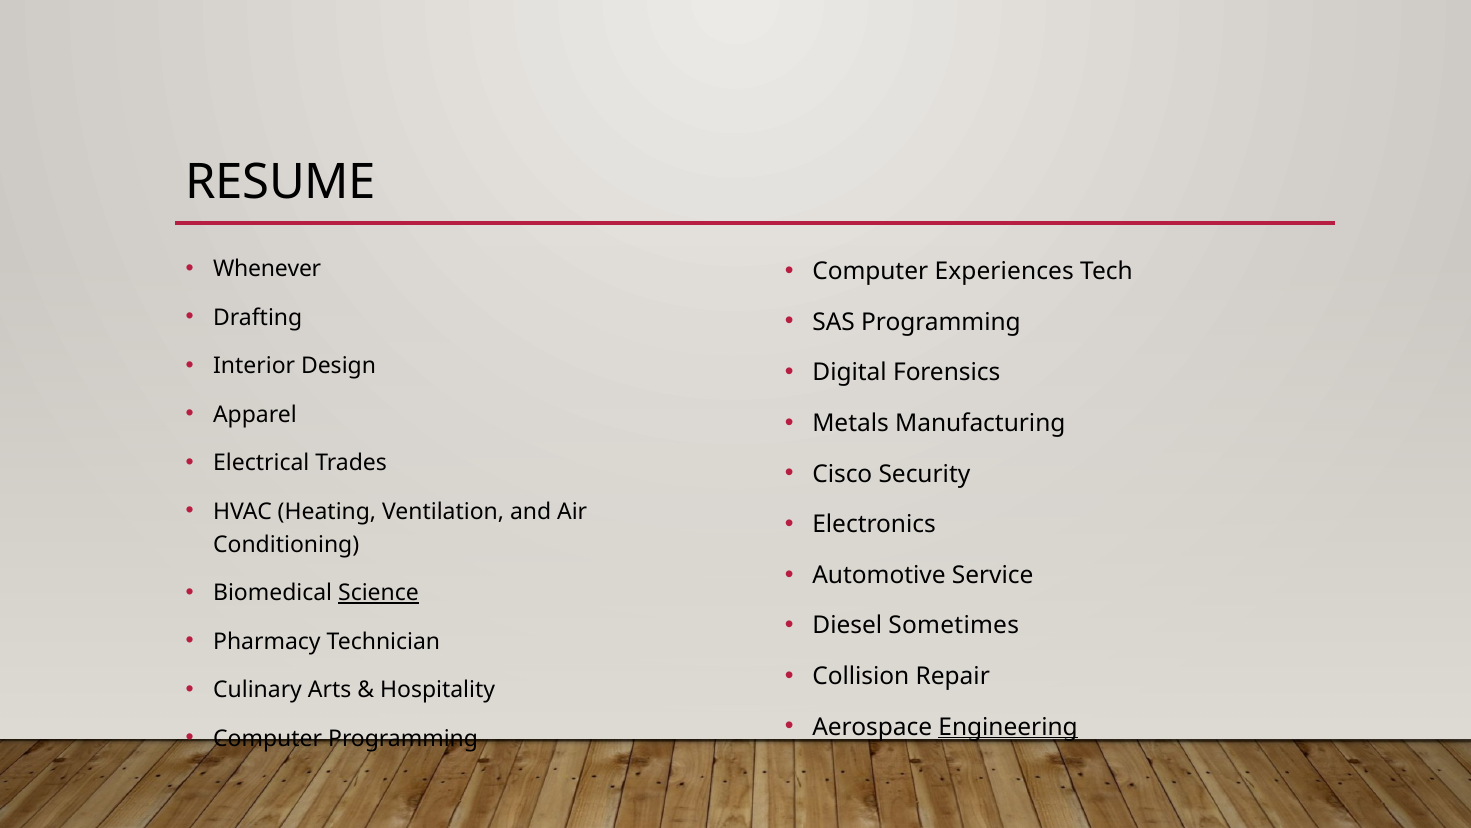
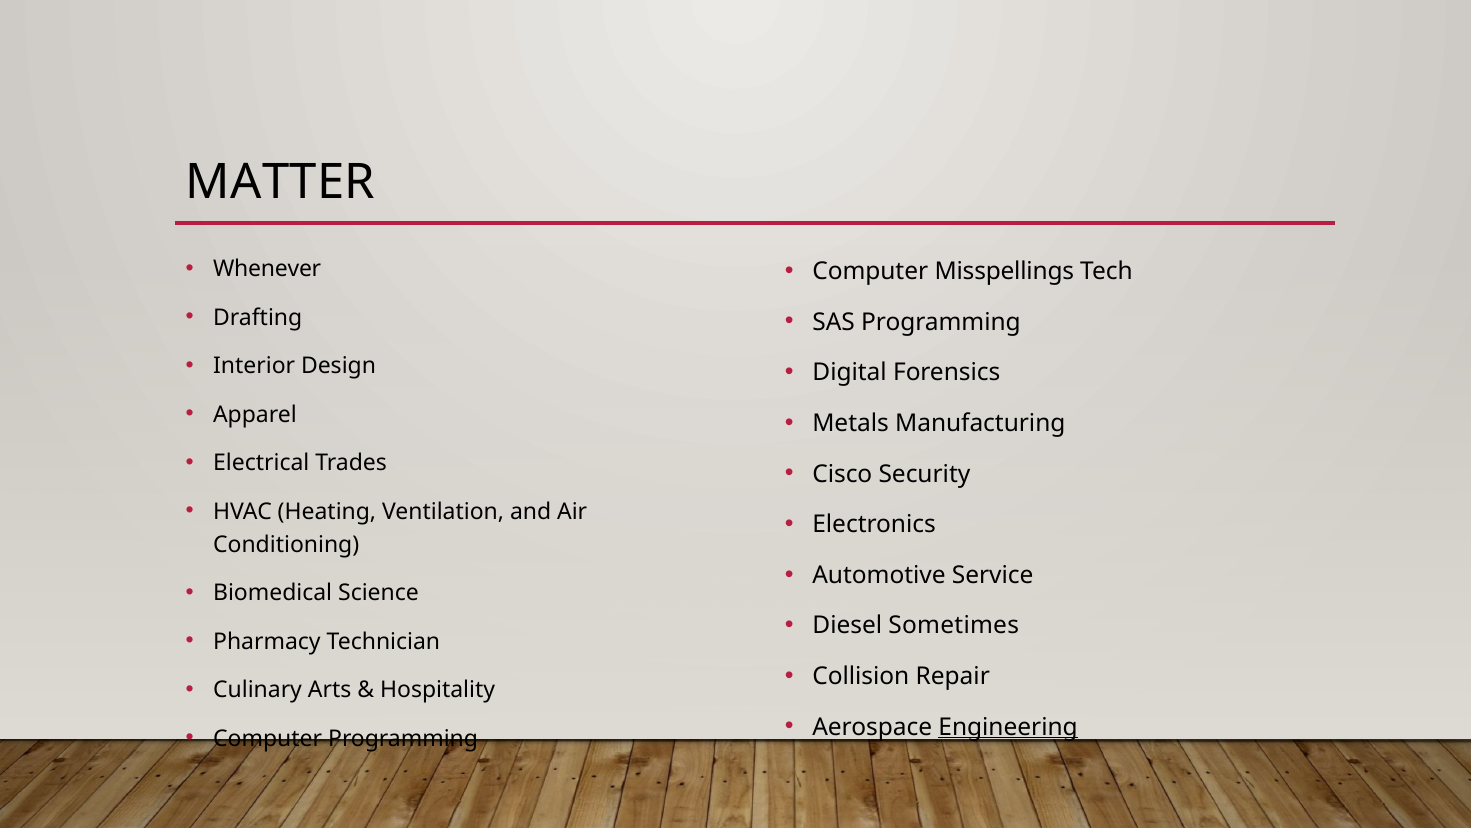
RESUME: RESUME -> MATTER (281, 182)
Experiences: Experiences -> Misspellings (1004, 271)
Science underline: present -> none (379, 593)
